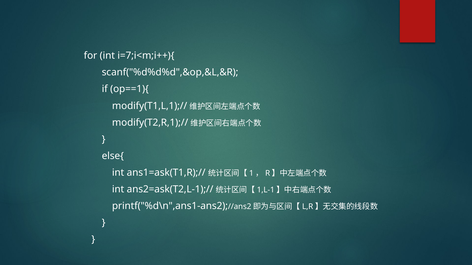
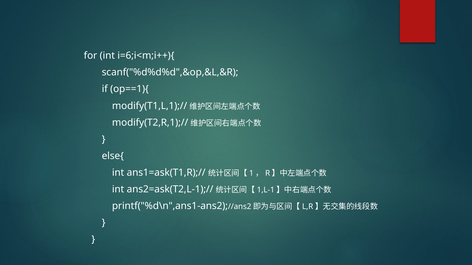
i=7;i<m;i++){: i=7;i<m;i++){ -> i=6;i<m;i++){ (146, 56)
